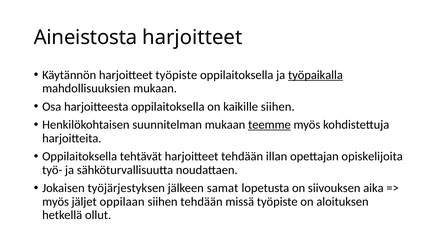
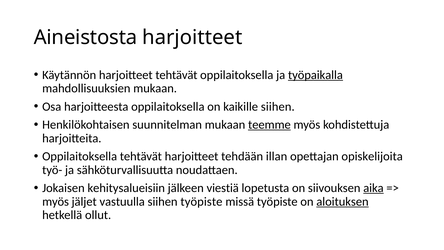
harjoitteet työpiste: työpiste -> tehtävät (176, 75)
työjärjestyksen: työjärjestyksen -> kehitysalueisiin (126, 188)
samat: samat -> viestiä (223, 188)
aika underline: none -> present (373, 188)
oppilaan: oppilaan -> vastuulla (122, 201)
siihen tehdään: tehdään -> työpiste (201, 201)
aloituksen underline: none -> present (342, 201)
